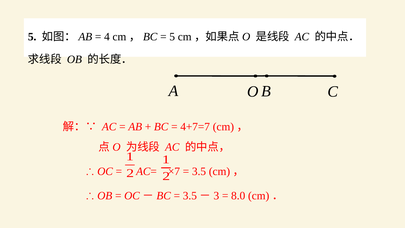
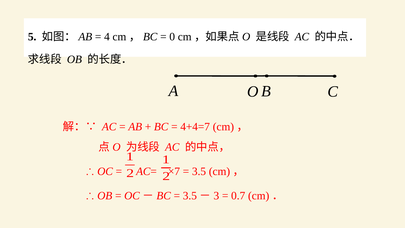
5: 5 -> 0 (172, 37)
4+7=7: 4+7=7 -> 4+4=7 (195, 127)
8.0: 8.0 -> 0.7 (238, 196)
